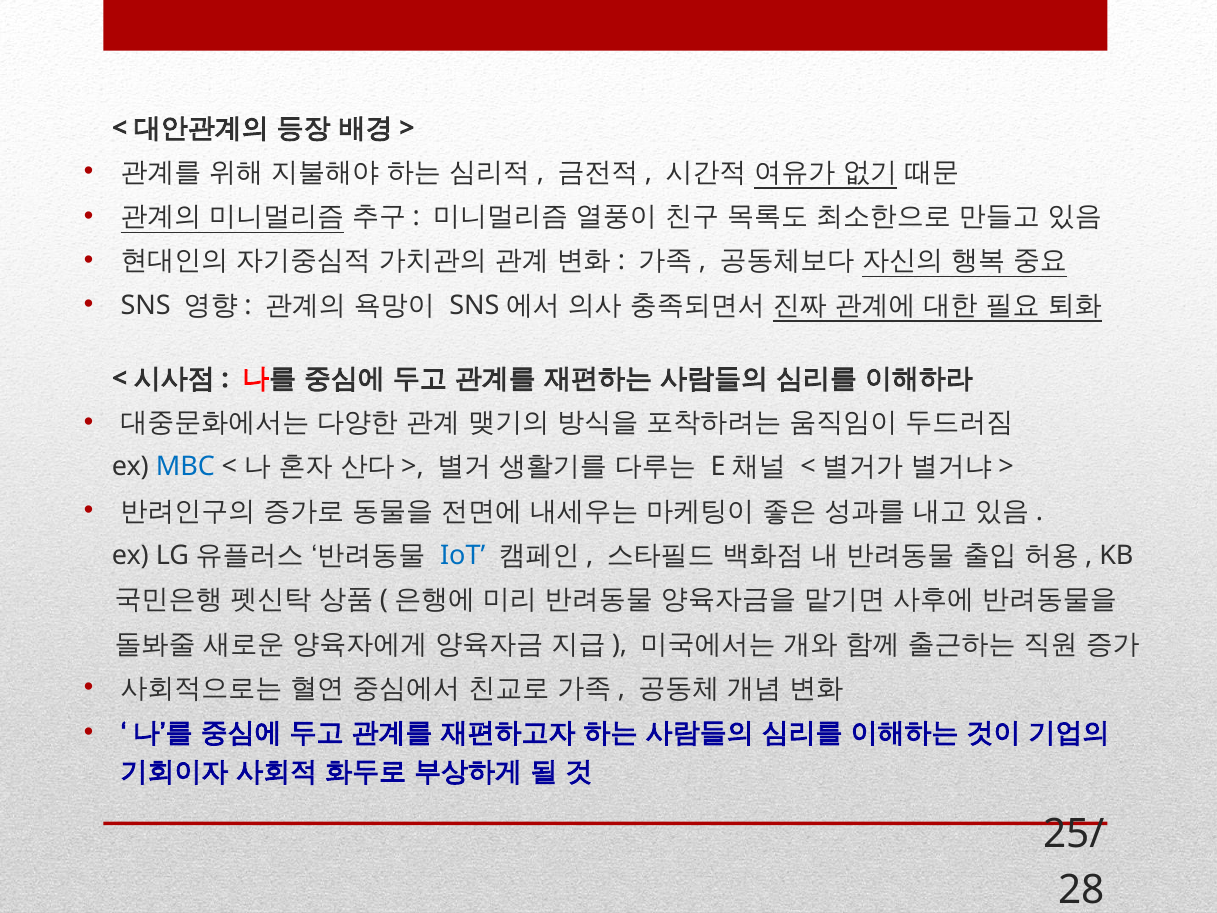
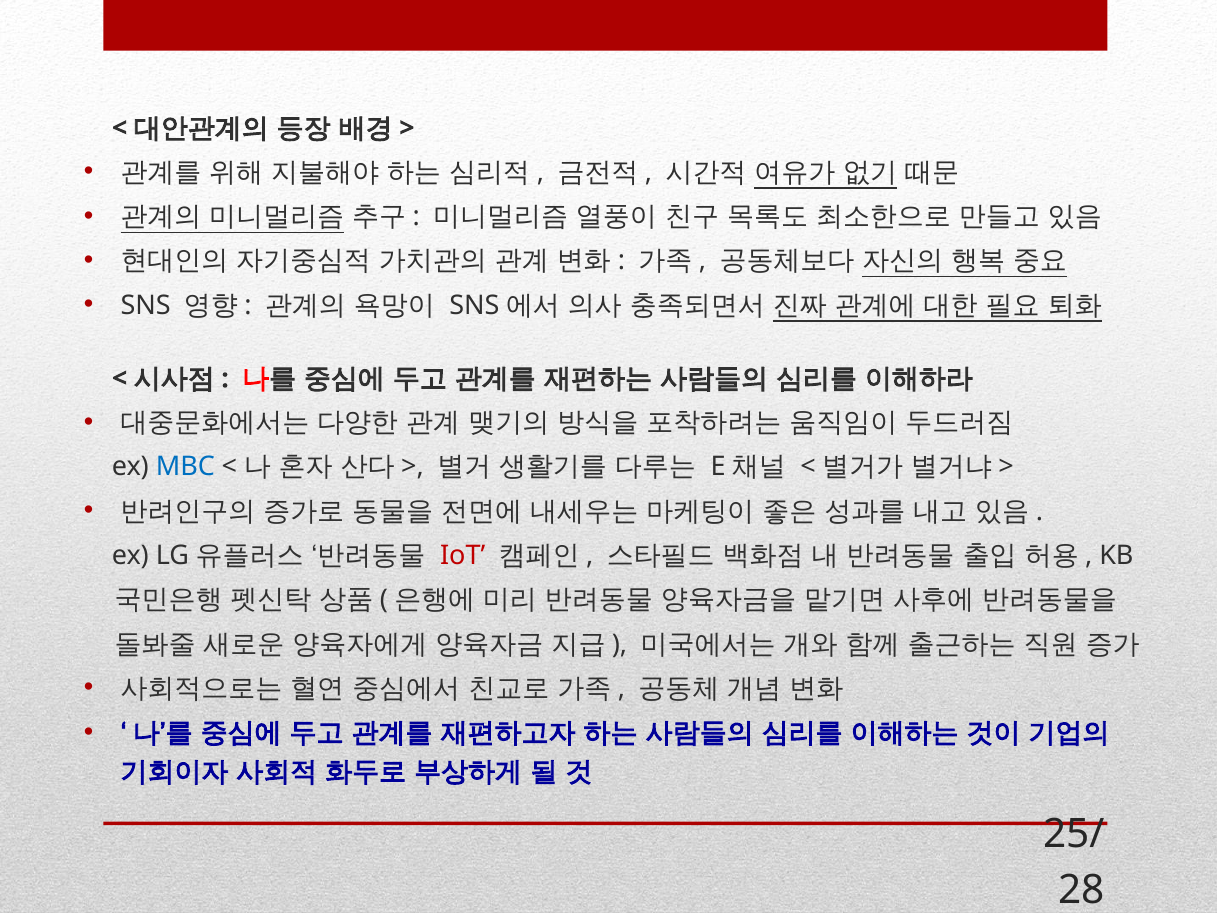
IoT colour: blue -> red (463, 555)
